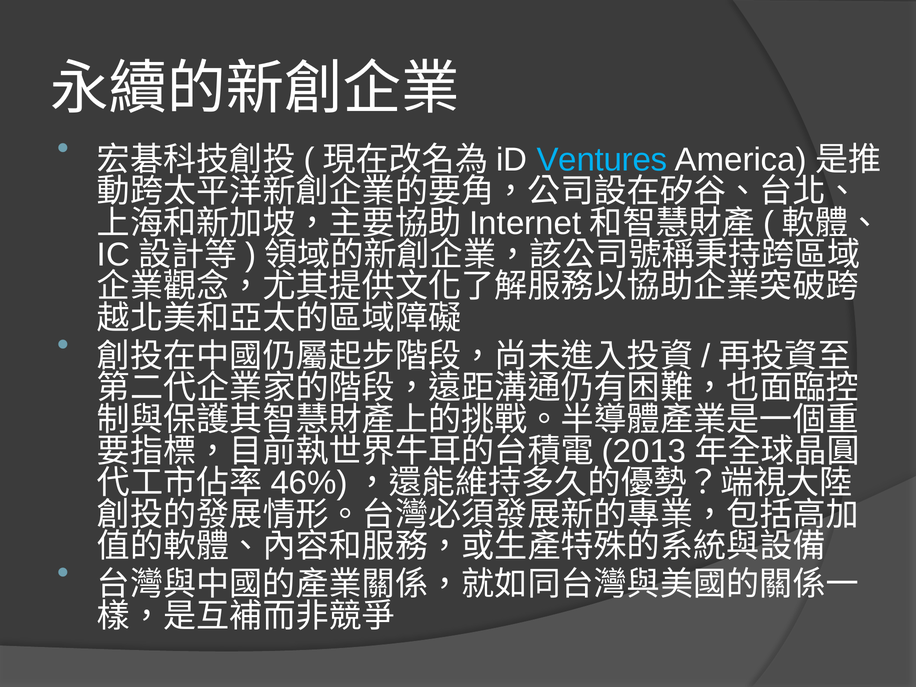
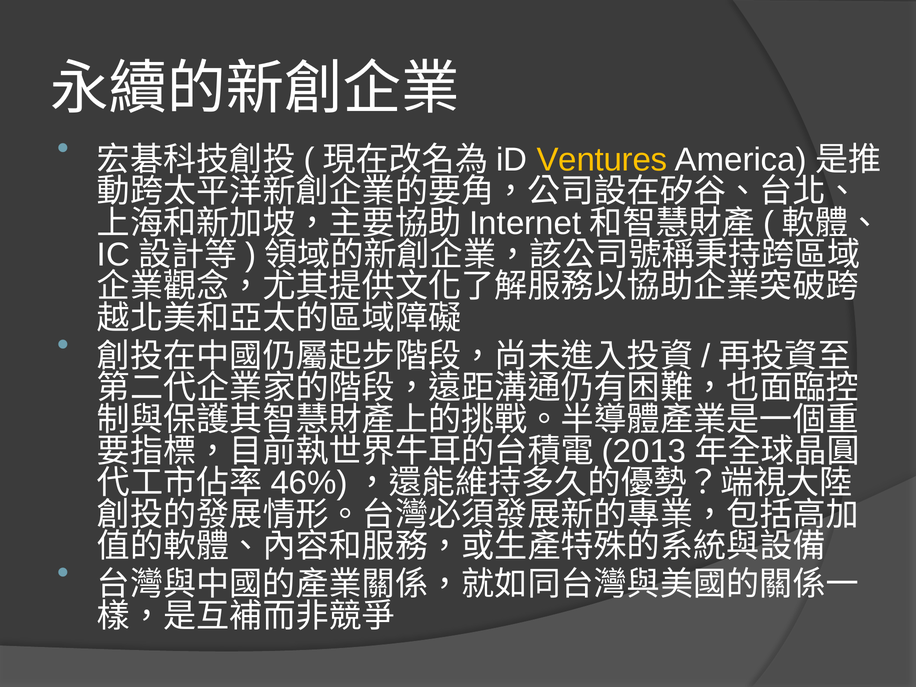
Ventures colour: light blue -> yellow (602, 160)
